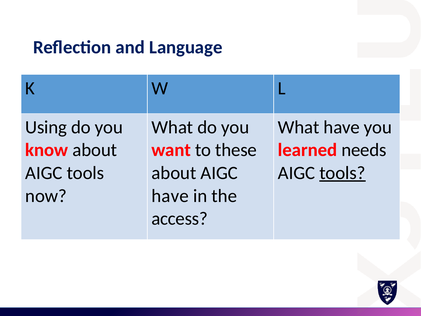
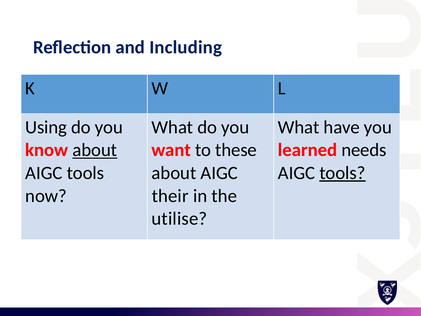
Language: Language -> Including (186, 47)
about underline: none -> present (95, 150)
have: have -> their (170, 196)
access: access -> utilise (179, 219)
